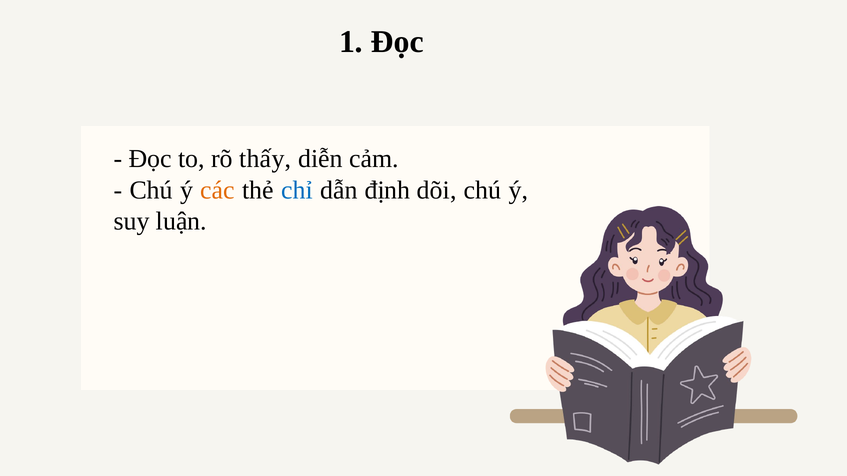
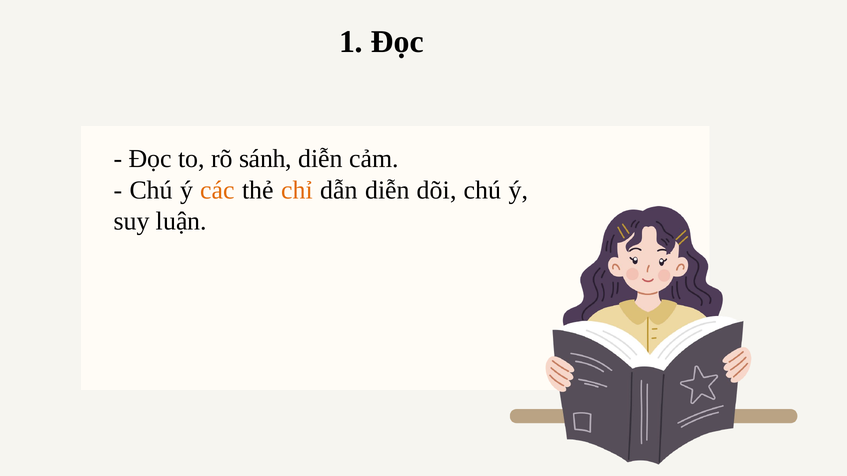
thấy: thấy -> sánh (266, 159)
chỉ colour: blue -> orange (297, 190)
dẫn định: định -> diễn (387, 190)
